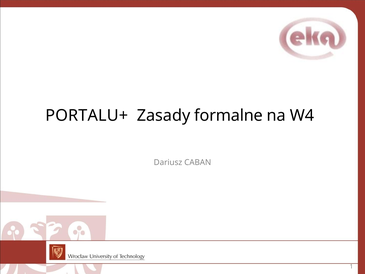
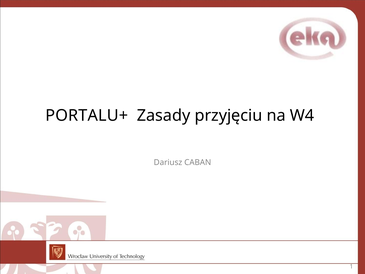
formalne: formalne -> przyjęciu (228, 115)
